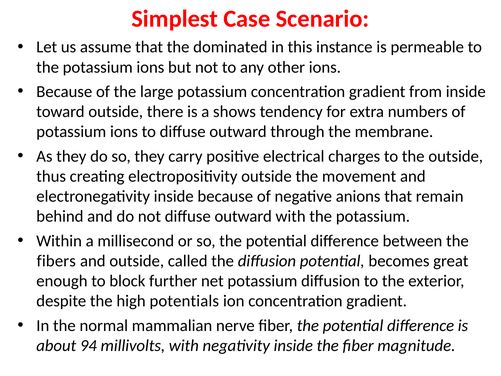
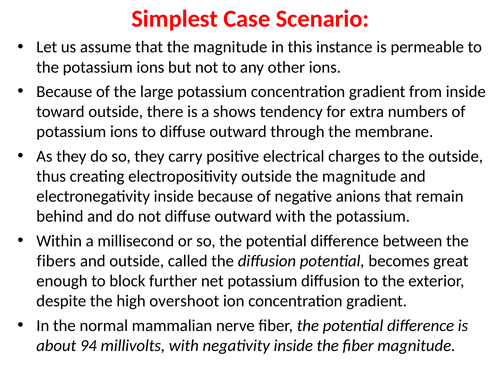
that the dominated: dominated -> magnitude (230, 47)
outside the movement: movement -> magnitude (359, 176)
potentials: potentials -> overshoot (184, 301)
